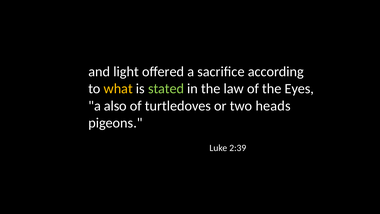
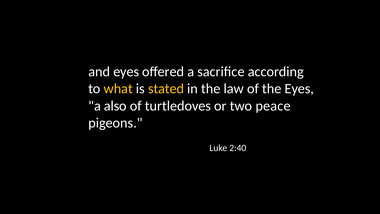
and light: light -> eyes (126, 72)
stated colour: light green -> yellow (166, 89)
heads: heads -> peace (273, 106)
2:39: 2:39 -> 2:40 (238, 148)
